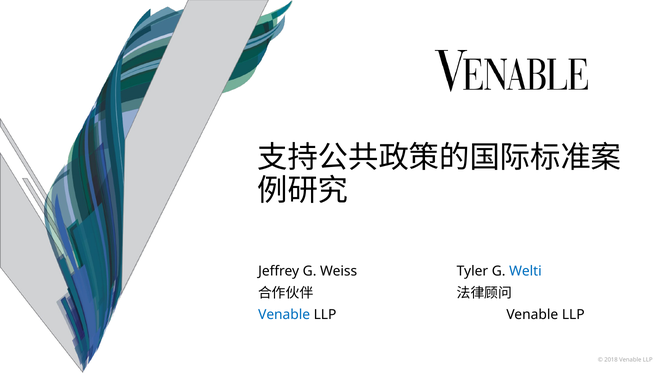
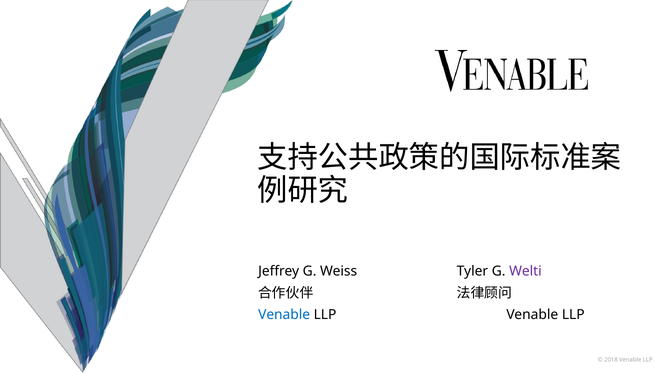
Welti colour: blue -> purple (525, 271)
